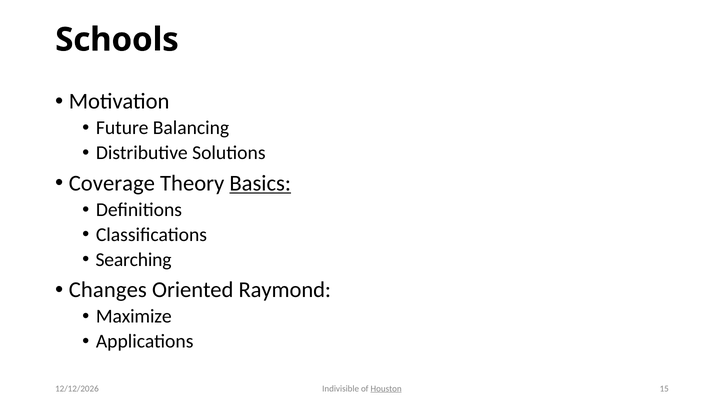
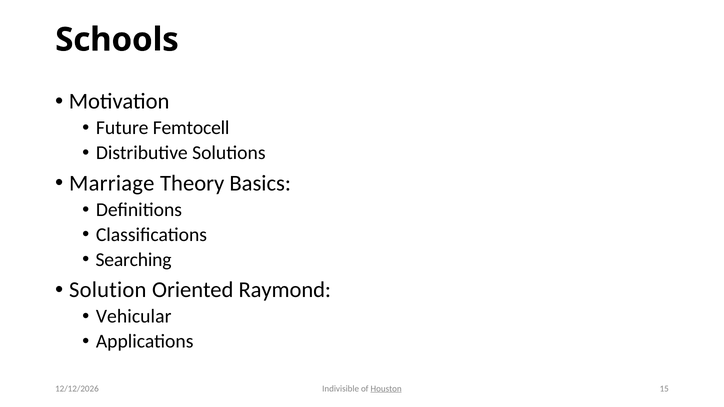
Balancing: Balancing -> Femtocell (191, 128)
Coverage: Coverage -> Marriage (112, 183)
Basics underline: present -> none (260, 183)
Changes: Changes -> Solution (108, 290)
Maximize: Maximize -> Vehicular (134, 317)
